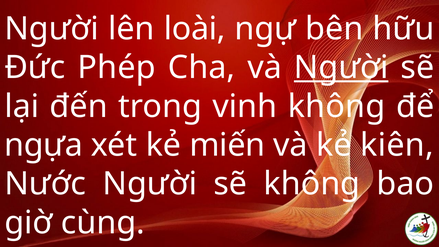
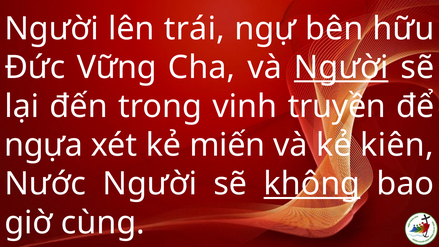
loài: loài -> trái (194, 29)
Phép: Phép -> Vững (117, 68)
vinh không: không -> truyền (337, 106)
không underline: none -> present (312, 184)
